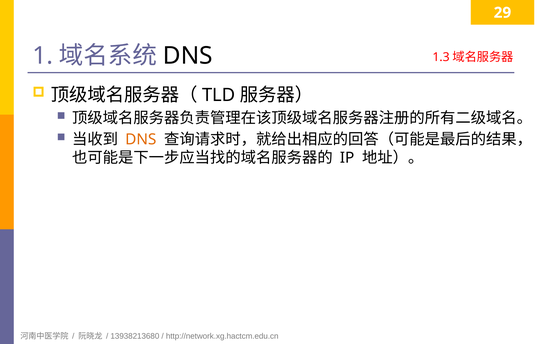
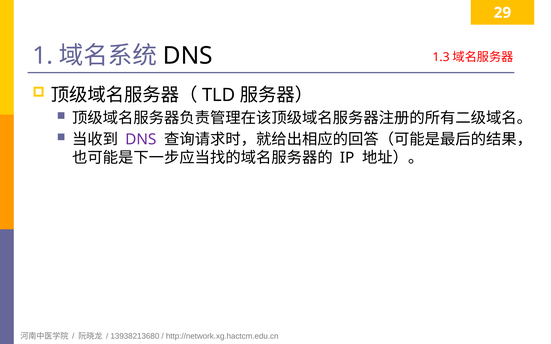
DNS colour: orange -> purple (141, 140)
